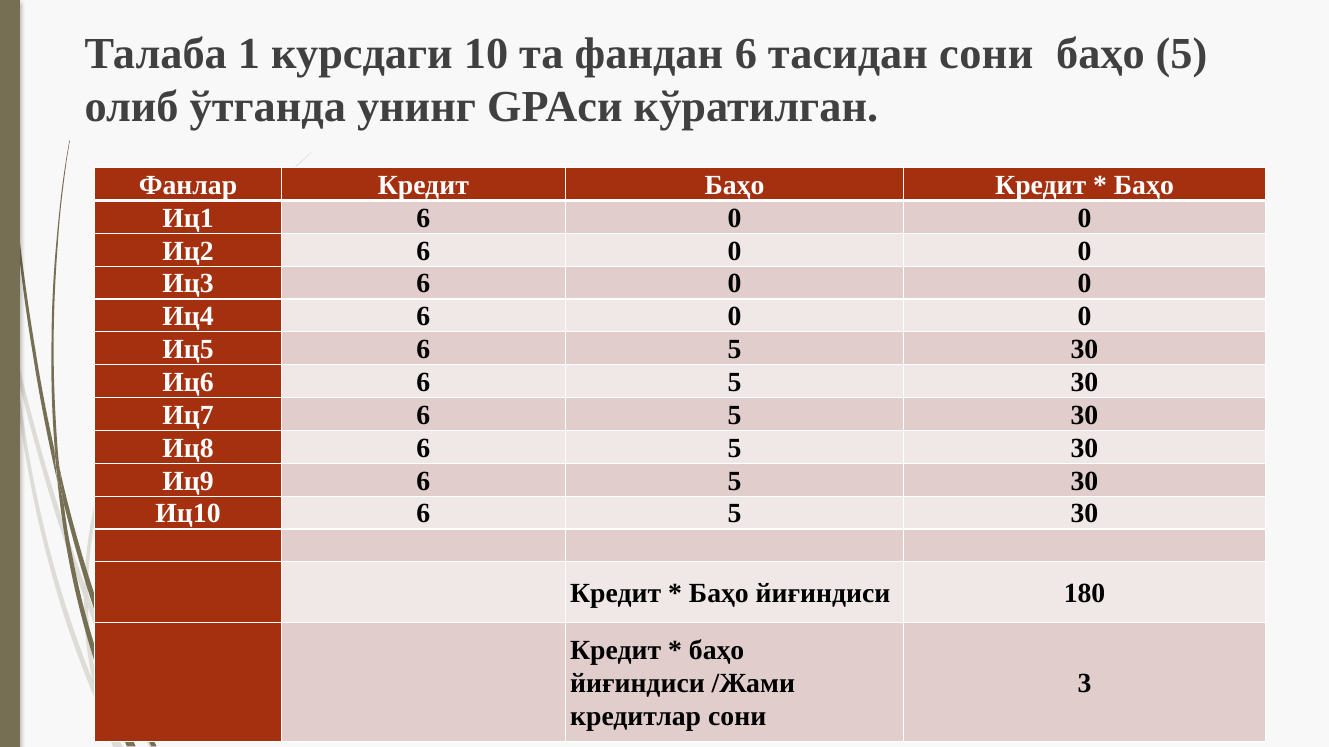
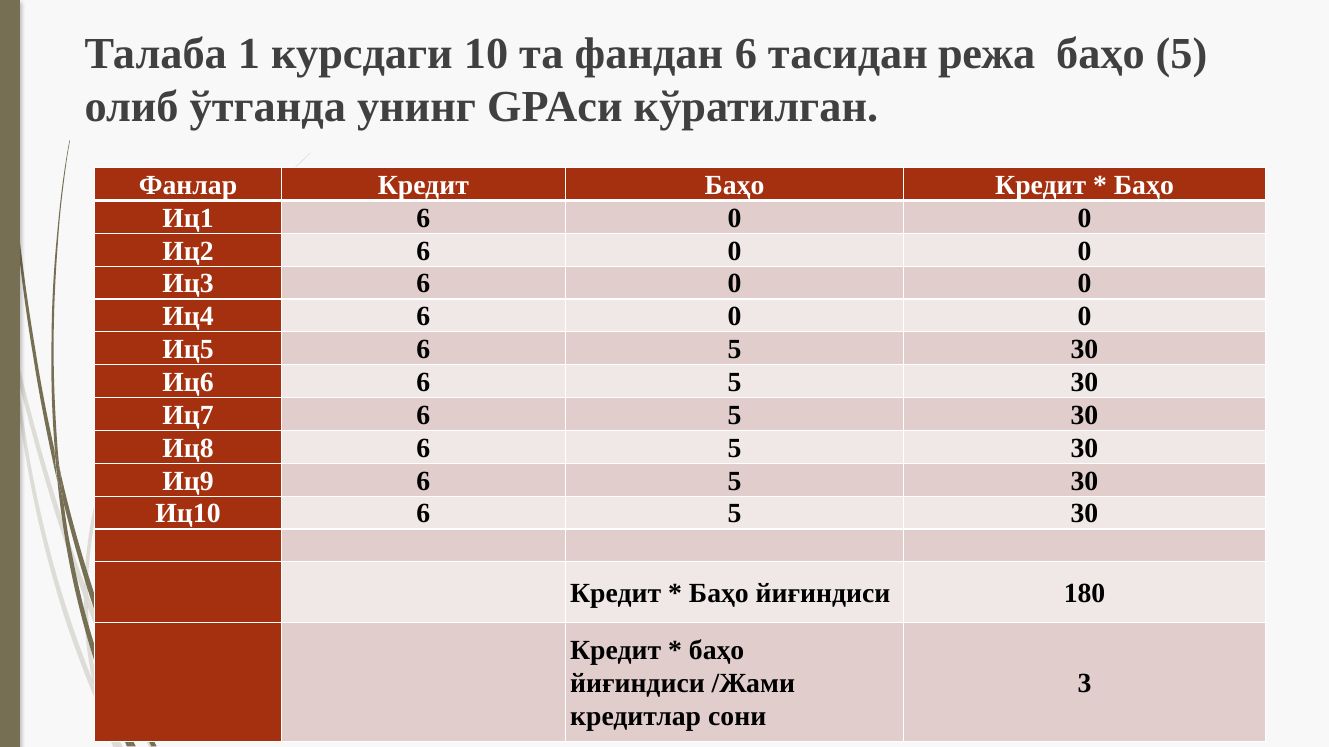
тасидан сони: сони -> режа (987, 54)
